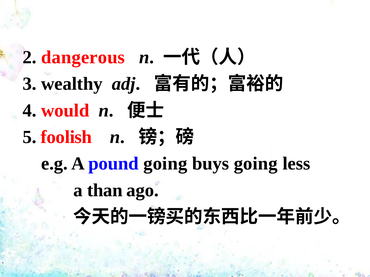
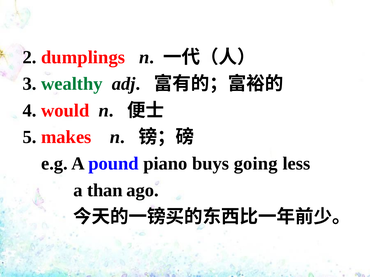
dangerous: dangerous -> dumplings (83, 57)
wealthy colour: black -> green (72, 84)
foolish: foolish -> makes (66, 137)
pound going: going -> piano (165, 164)
